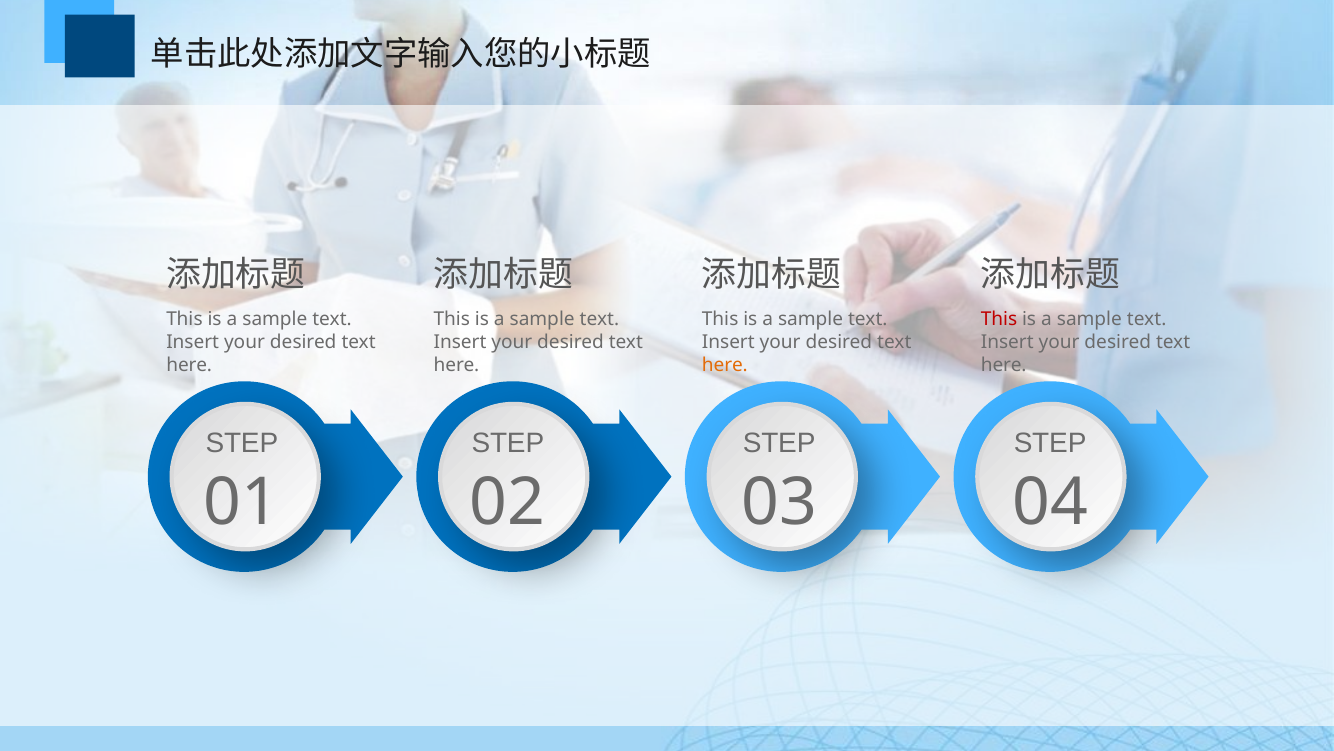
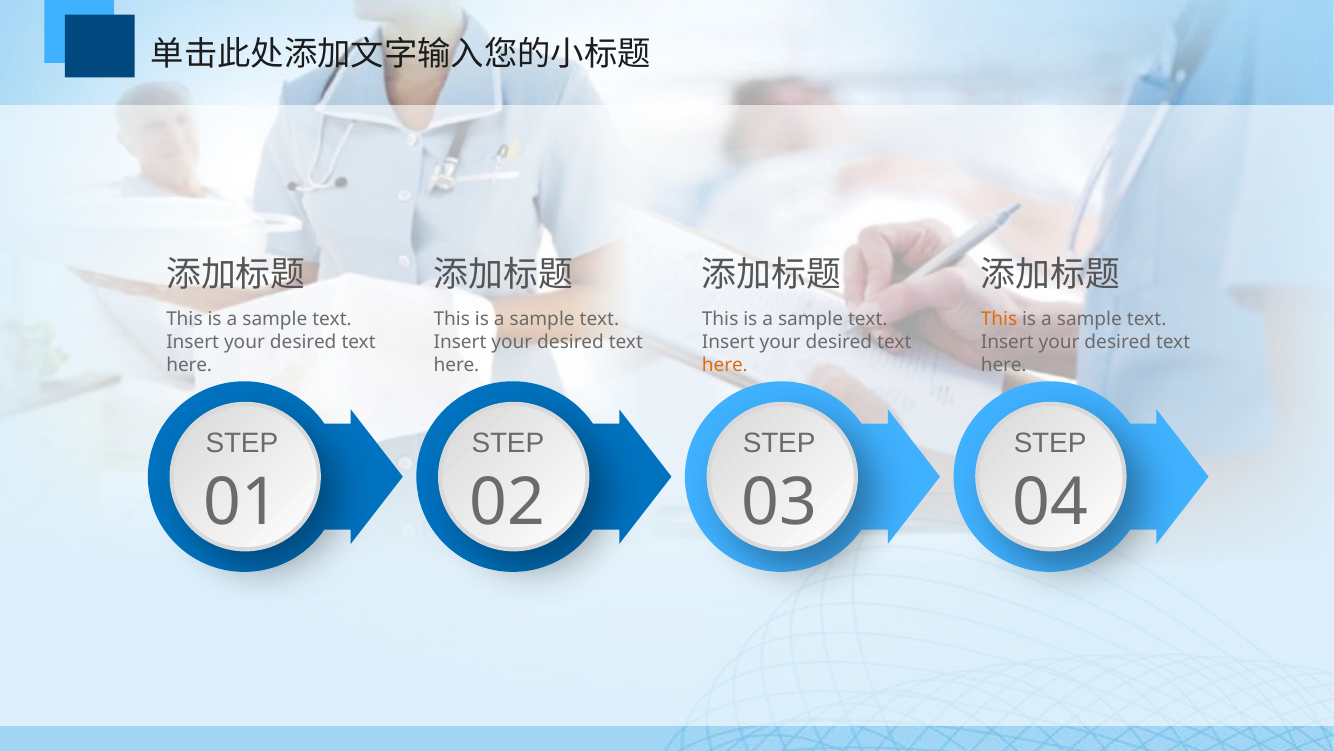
This colour: red -> orange (999, 319)
